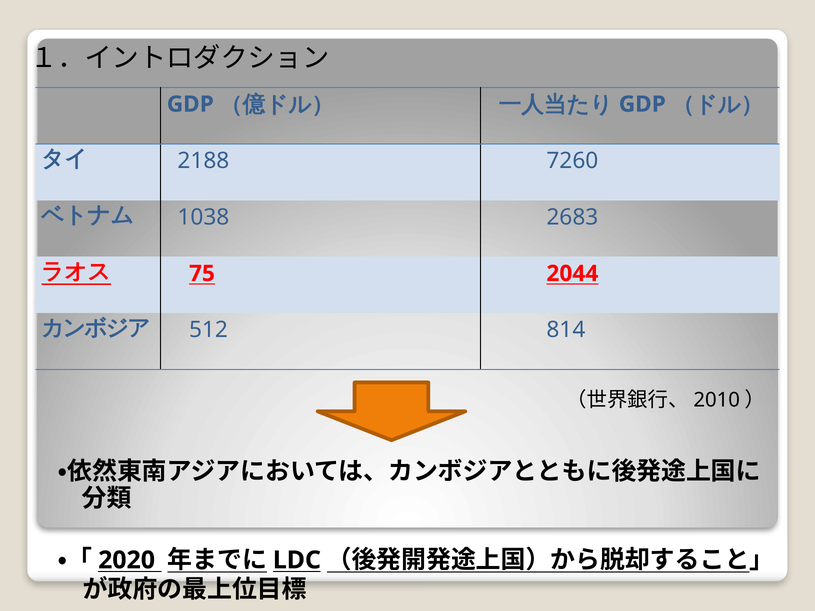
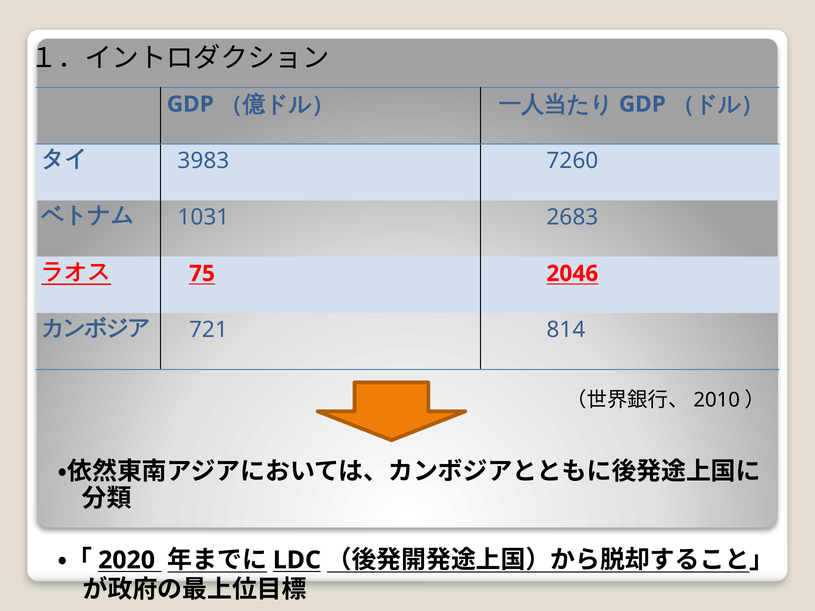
2188: 2188 -> 3983 (203, 161)
1038: 1038 -> 1031 (203, 217)
2044: 2044 -> 2046 (572, 274)
512: 512 -> 721 (208, 330)
